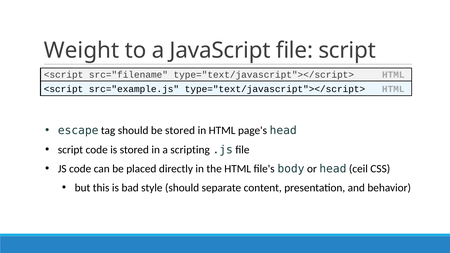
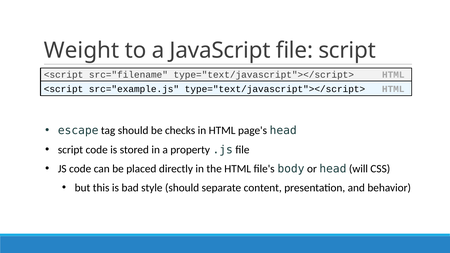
be stored: stored -> checks (180, 131)
scripting: scripting -> property (190, 150)
ceil: ceil -> will (358, 169)
